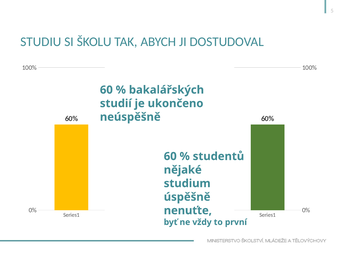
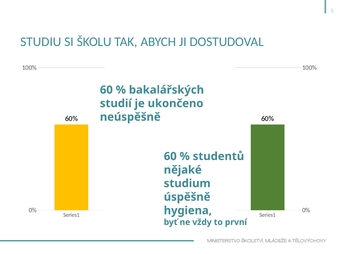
nenuťte: nenuťte -> hygiena (188, 211)
